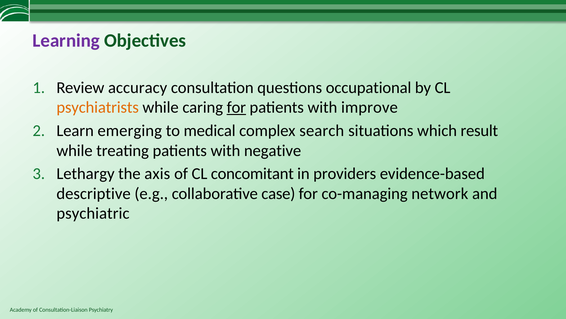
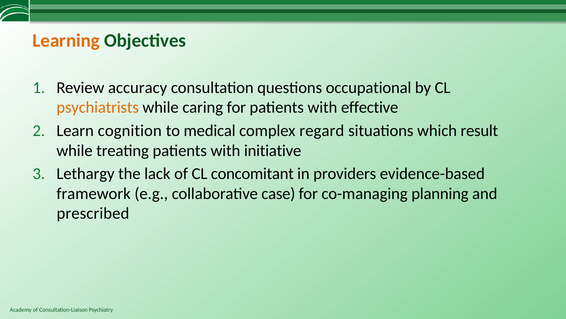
Learning colour: purple -> orange (66, 41)
for underline: present -> none (236, 107)
improve: improve -> effective (370, 107)
emerging: emerging -> cognition (130, 130)
search: search -> regard (322, 130)
negative: negative -> initiative (273, 150)
axis: axis -> lack (157, 173)
descriptive: descriptive -> framework (94, 193)
network: network -> planning (440, 193)
psychiatric: psychiatric -> prescribed (93, 213)
